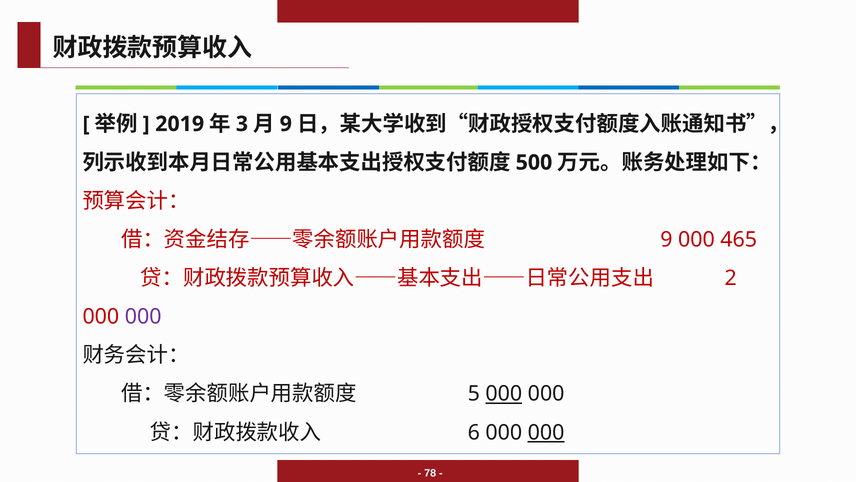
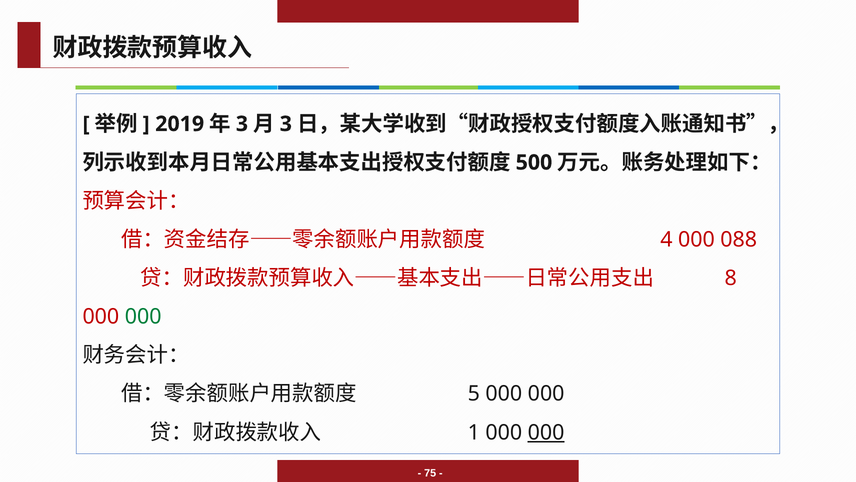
9: 9 -> 3 (286, 124)
9: 9 -> 4 (666, 239)
465: 465 -> 088 (739, 239)
2: 2 -> 8 (731, 278)
000 colour: purple -> green (143, 316)
000 underline: present -> none (504, 393)
6: 6 -> 1 (474, 432)
78: 78 -> 75 (430, 473)
